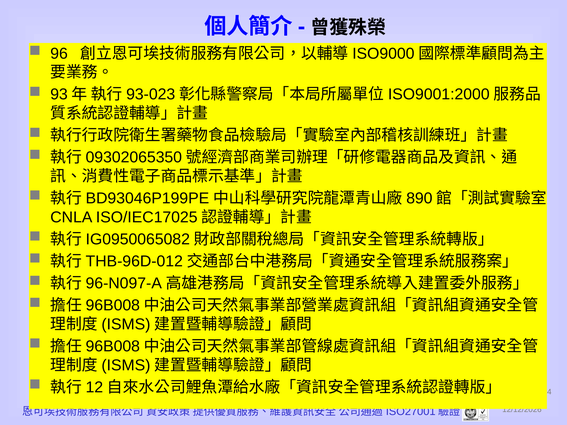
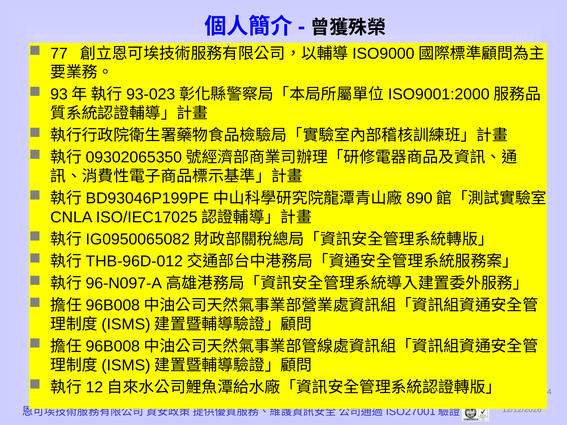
96: 96 -> 77 (59, 54)
